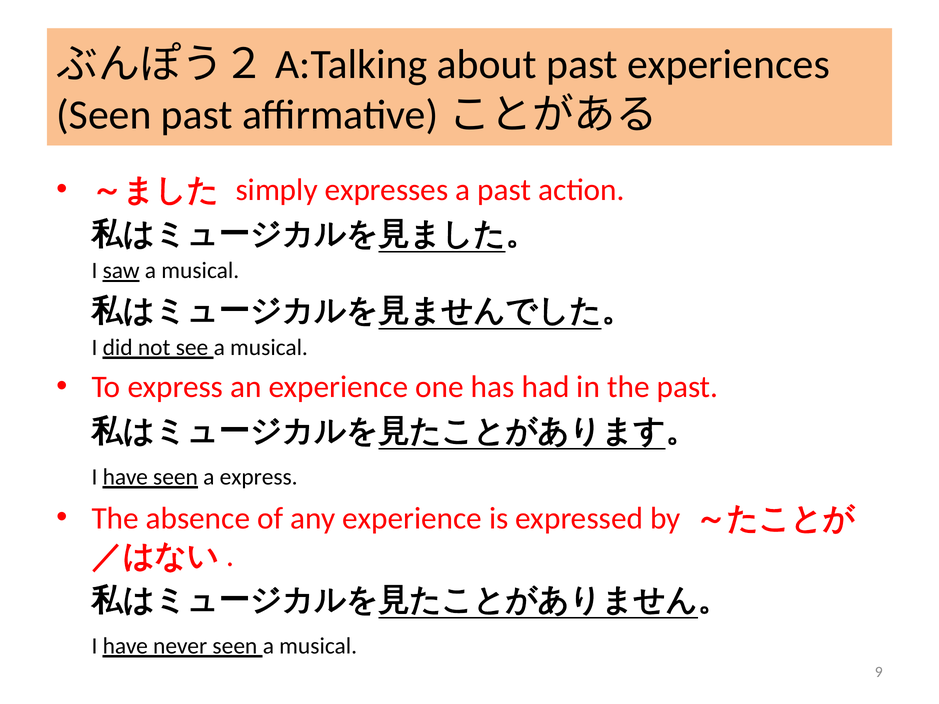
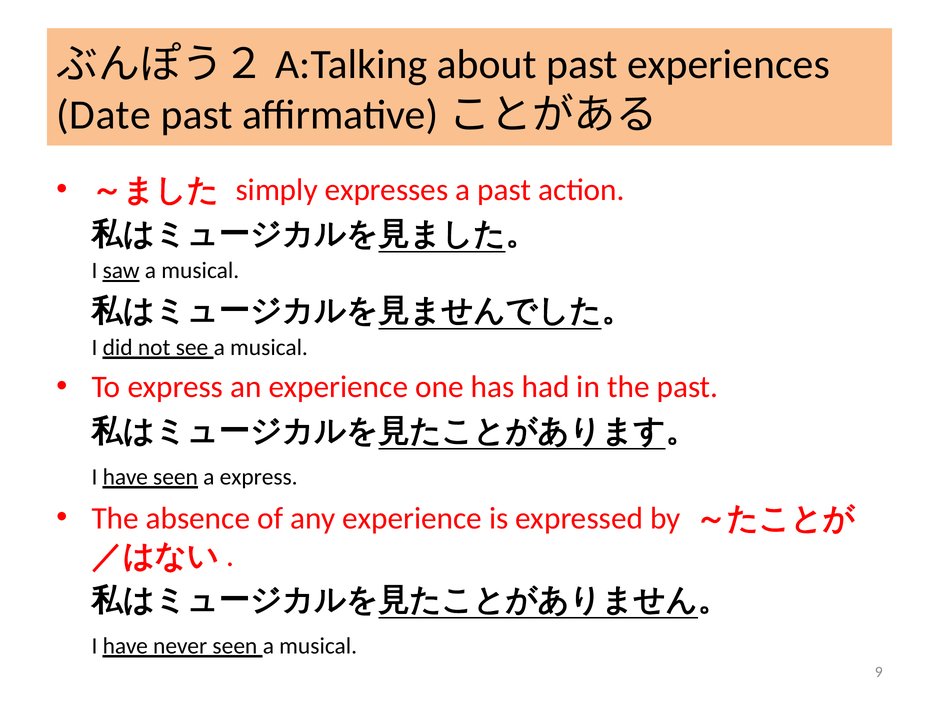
Seen: Seen -> Date (104, 115)
